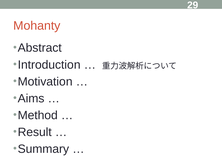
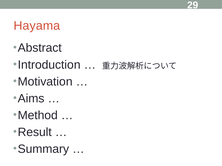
Mohanty: Mohanty -> Hayama (37, 26)
